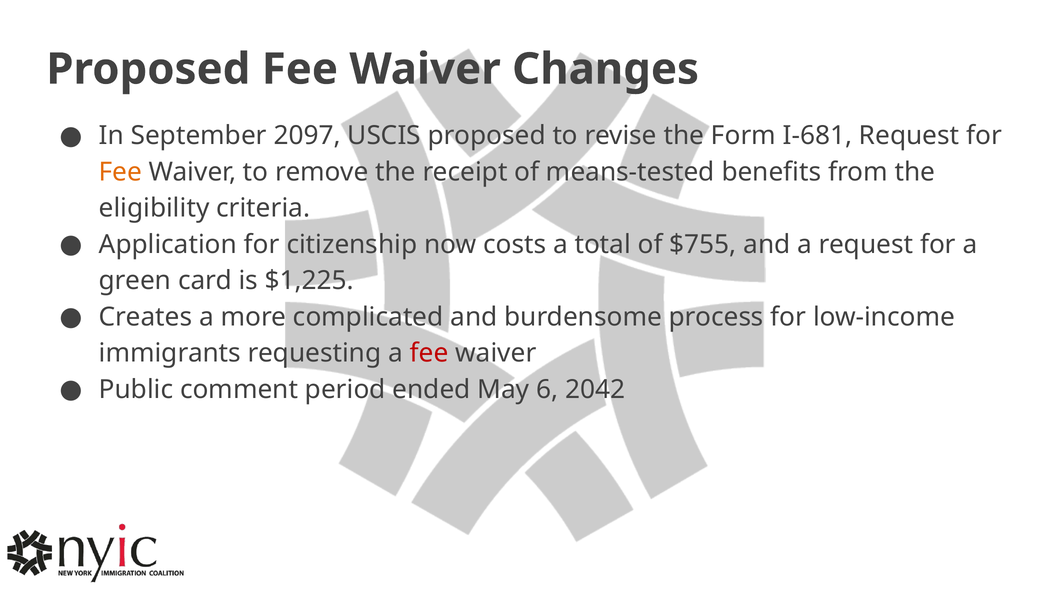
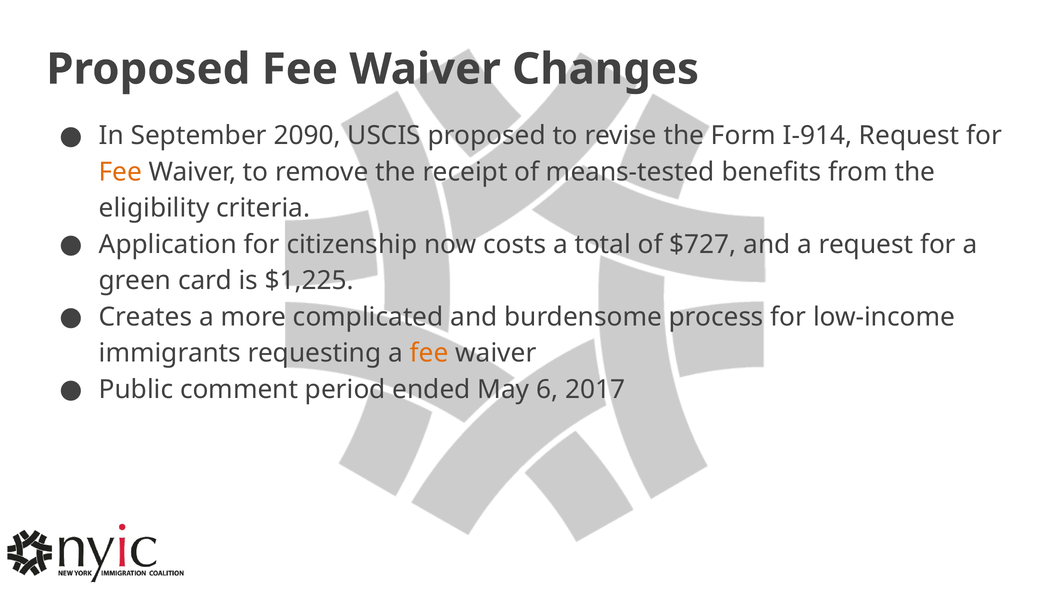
2097: 2097 -> 2090 (307, 136)
I-681: I-681 -> I-914 (817, 136)
$755: $755 -> $727 (703, 245)
fee colour: red -> orange (429, 353)
2042: 2042 -> 2017 (595, 390)
